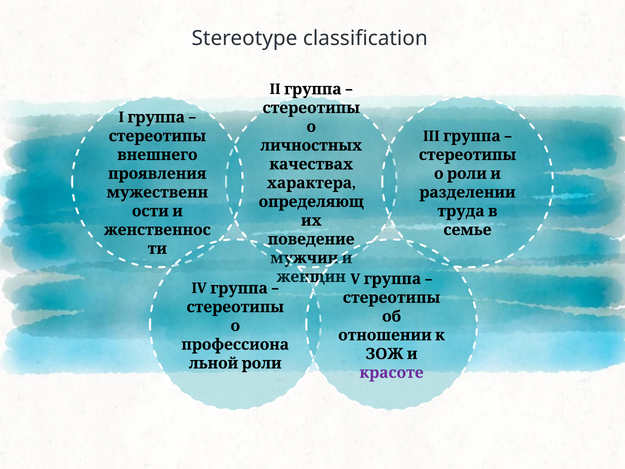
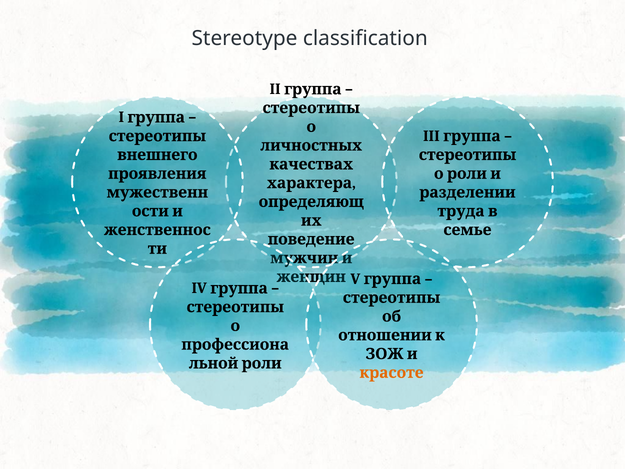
красоте colour: purple -> orange (392, 373)
